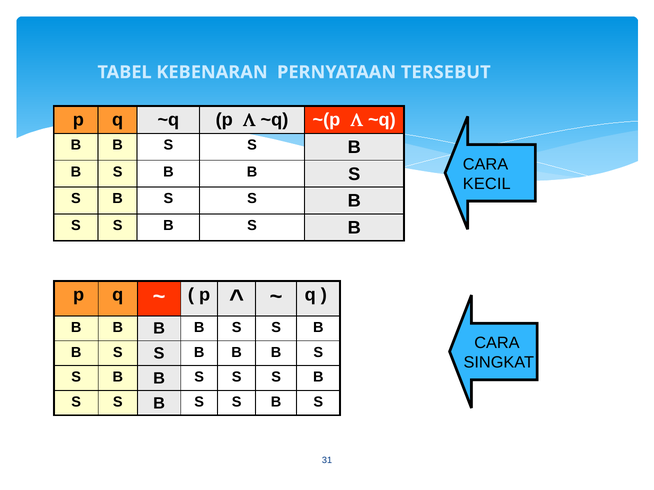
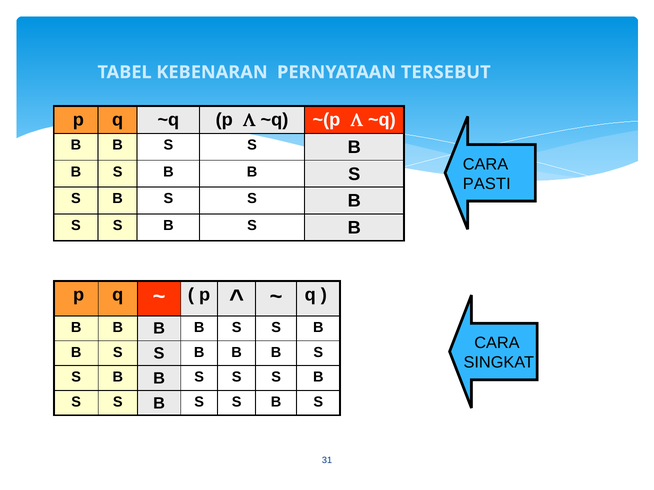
KECIL: KECIL -> PASTI (487, 184)
